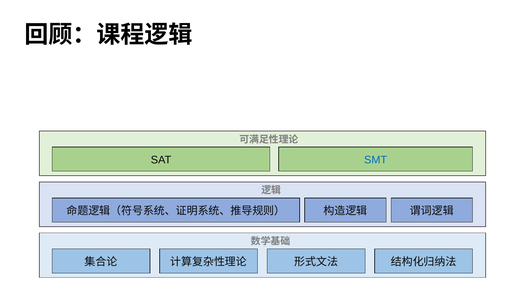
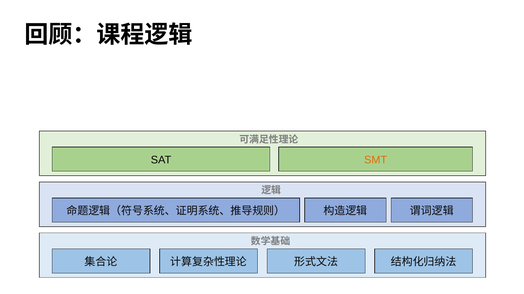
SMT colour: blue -> orange (376, 160)
